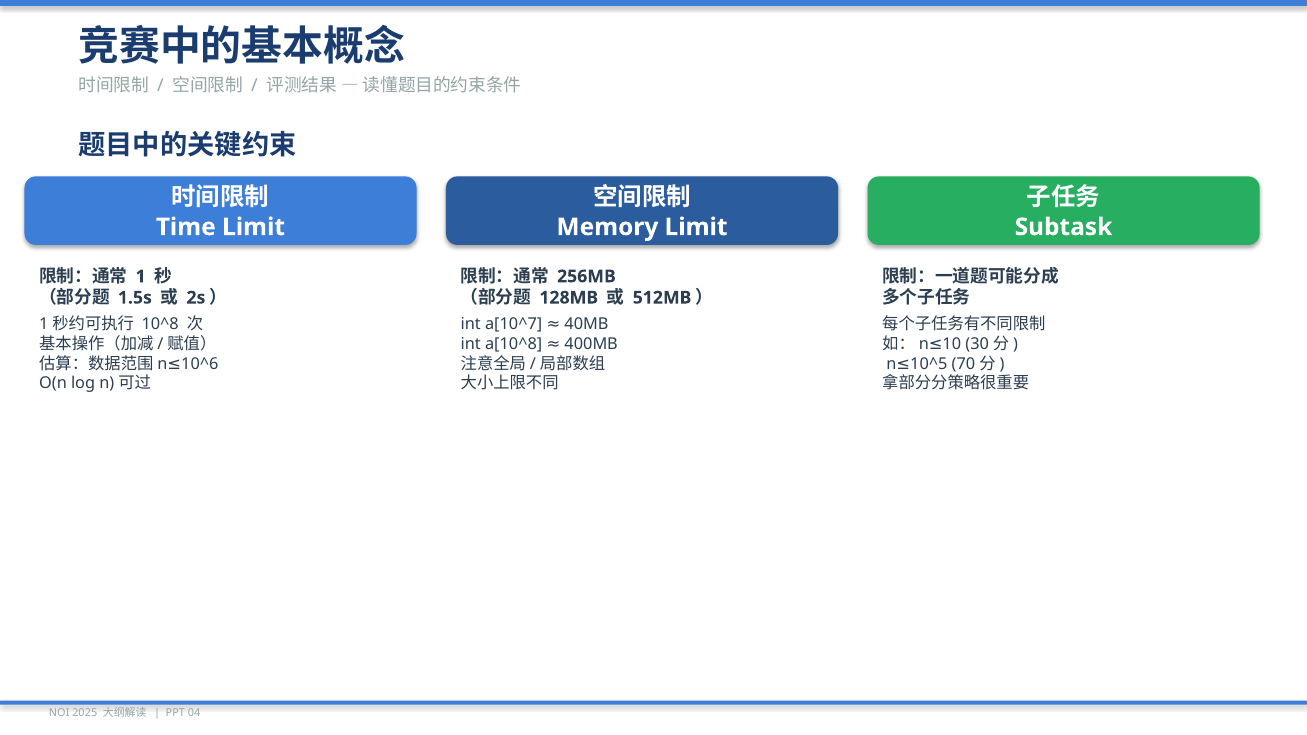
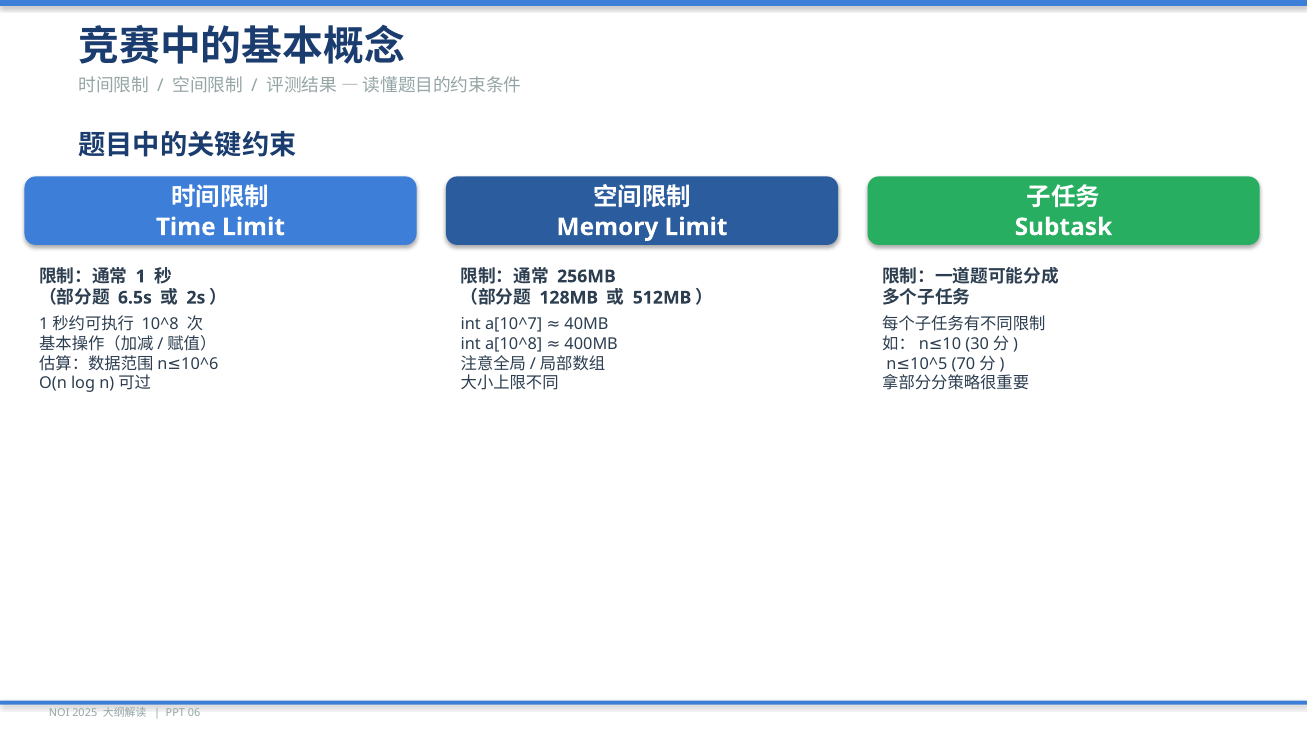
1.5s: 1.5s -> 6.5s (135, 298)
04: 04 -> 06 (194, 713)
